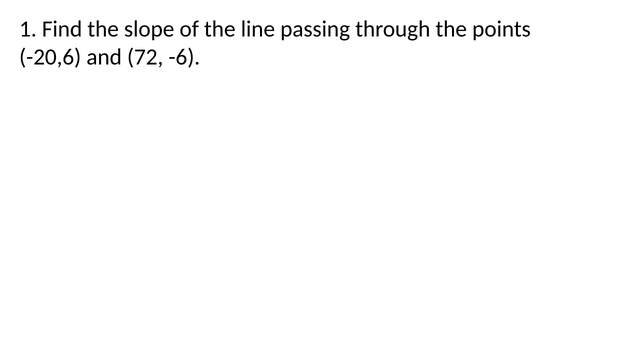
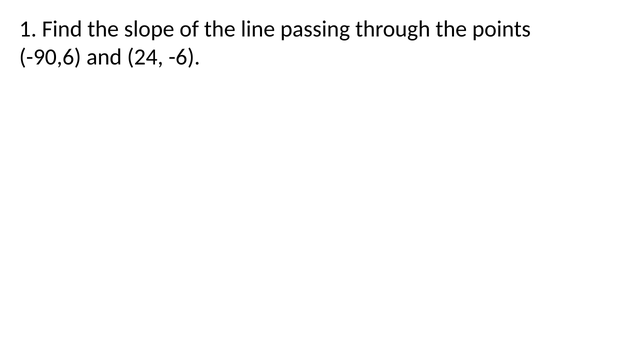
-20,6: -20,6 -> -90,6 (50, 57)
72: 72 -> 24 (145, 57)
